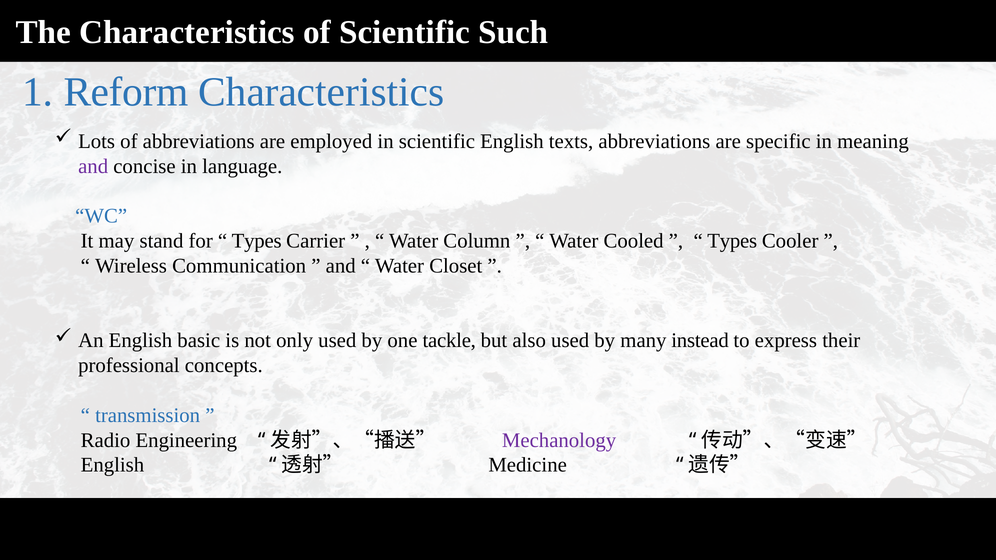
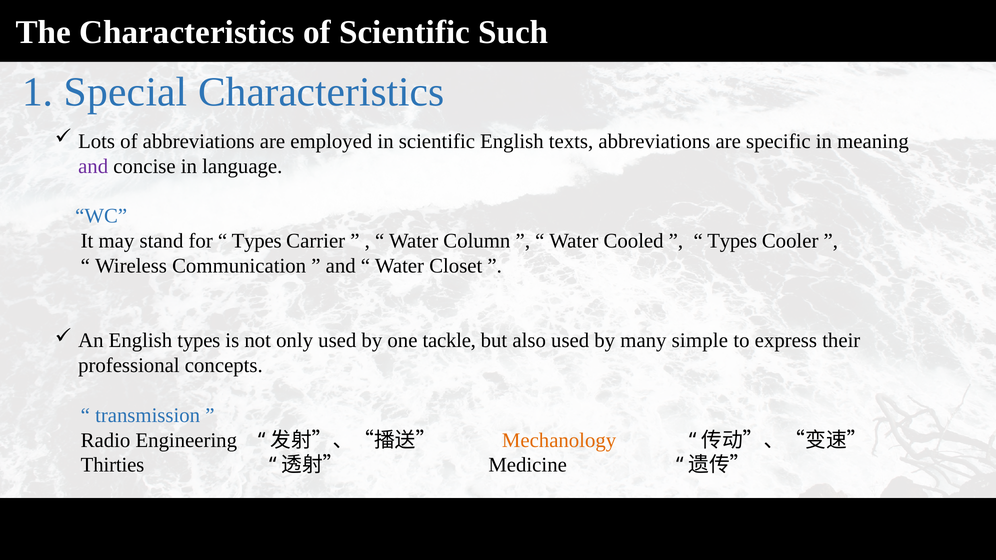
Reform: Reform -> Special (126, 92)
English basic: basic -> types (199, 341)
instead: instead -> simple (700, 341)
Mechanology colour: purple -> orange (559, 440)
English: English -> Thirties (113, 465)
